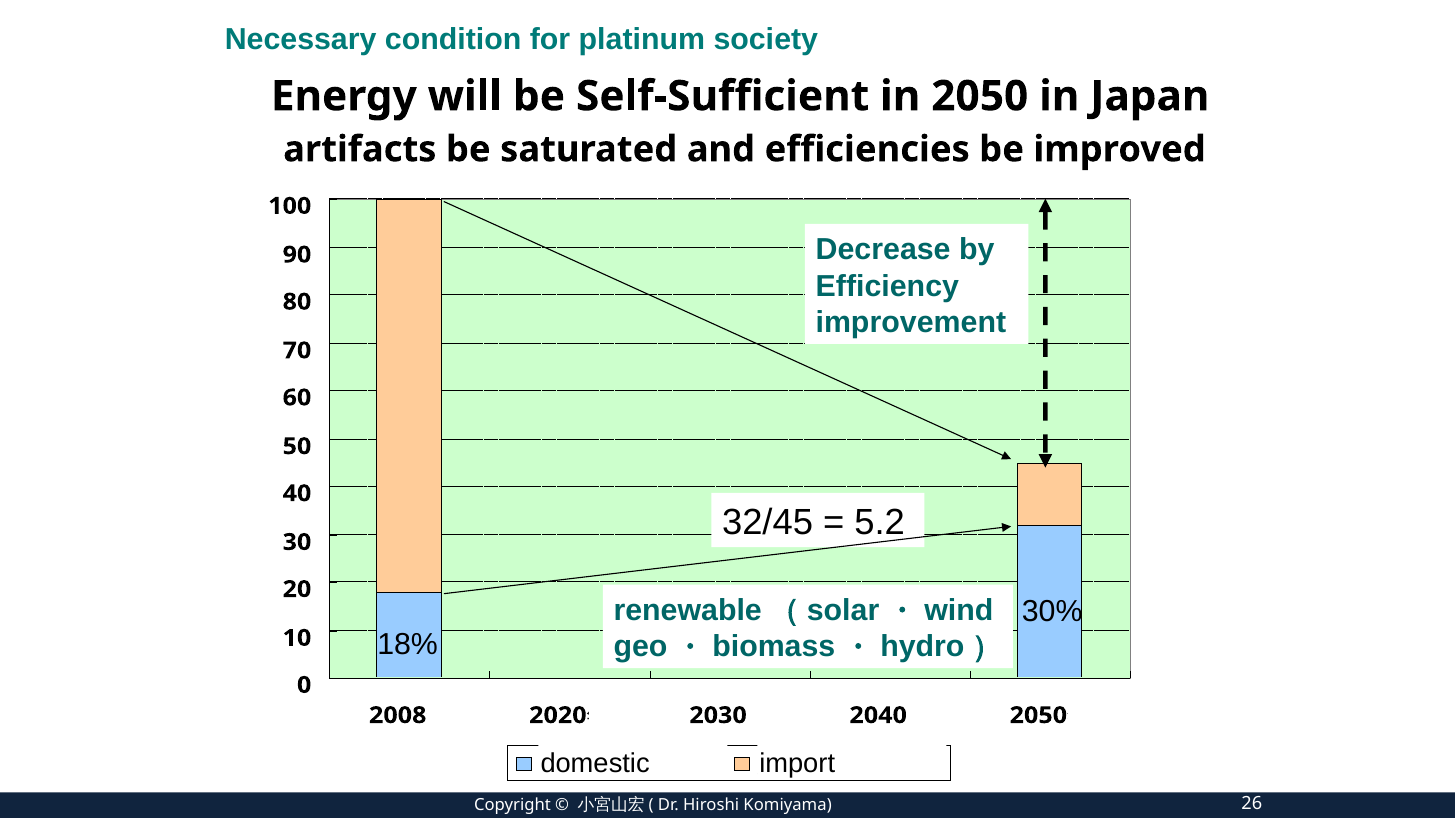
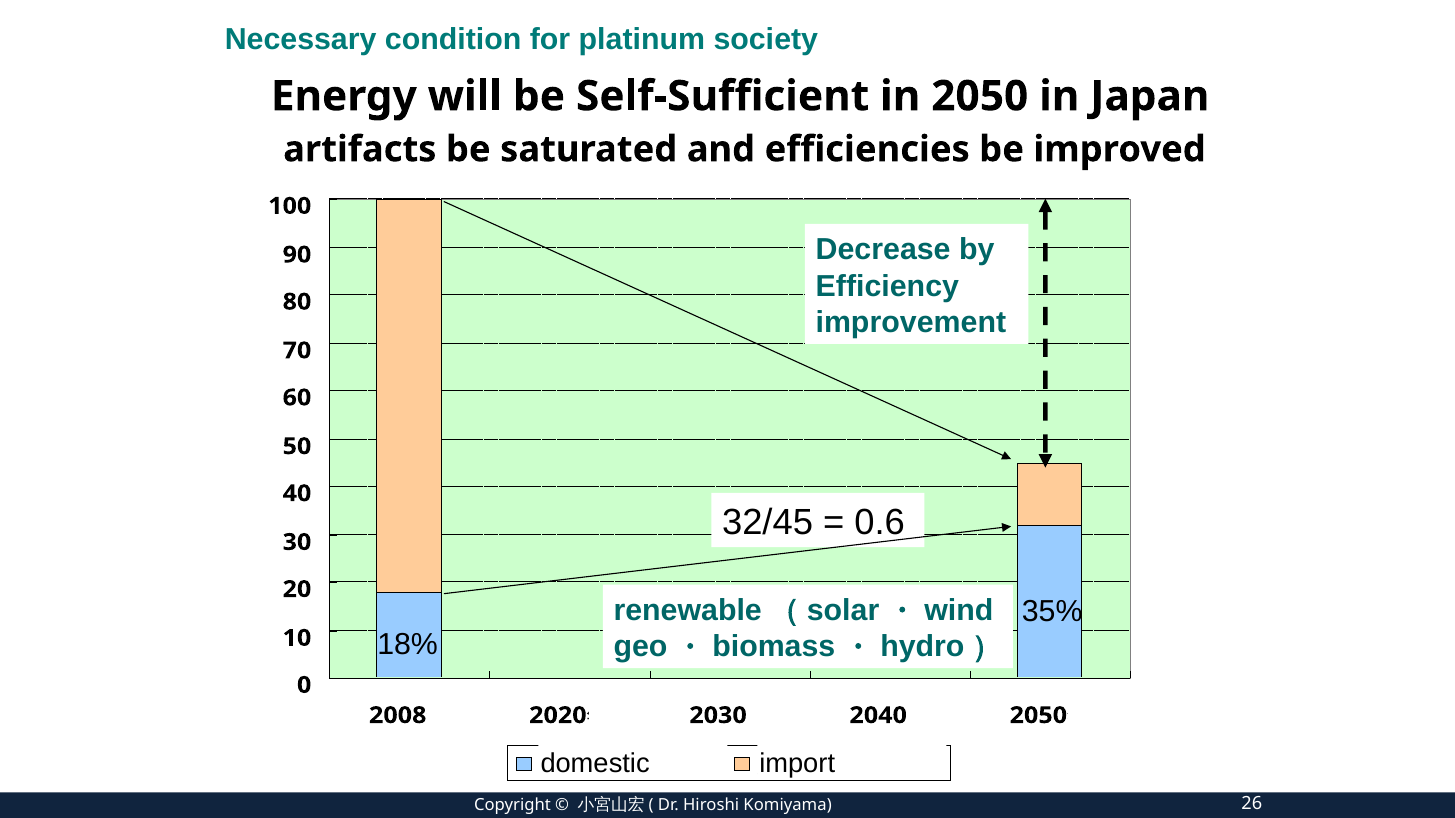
5.2: 5.2 -> 0.6 (880, 523)
30%: 30% -> 35% (1052, 611)
